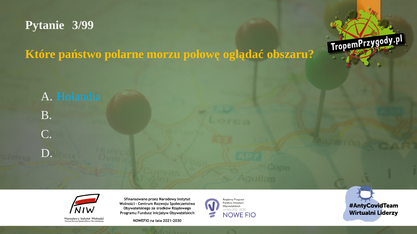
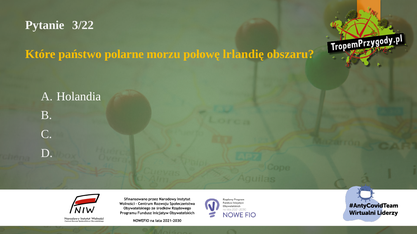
3/99: 3/99 -> 3/22 (83, 25)
oglądać: oglądać -> lrlandię (243, 54)
Holandia colour: light blue -> white (79, 97)
